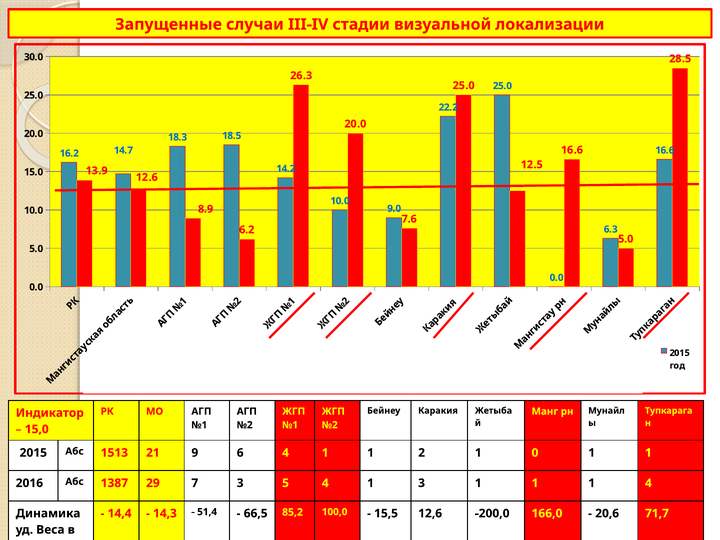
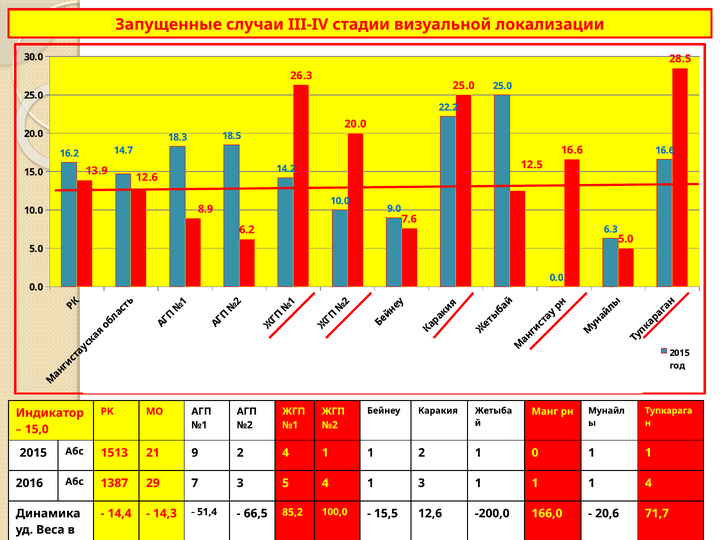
9 6: 6 -> 2 (240, 453)
